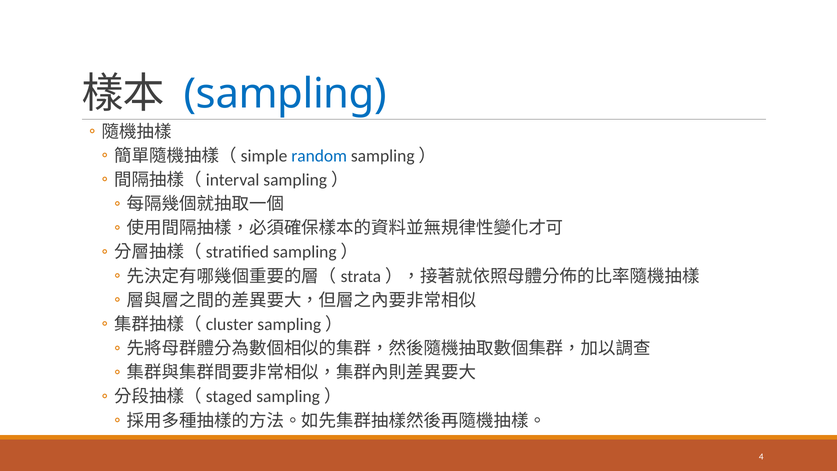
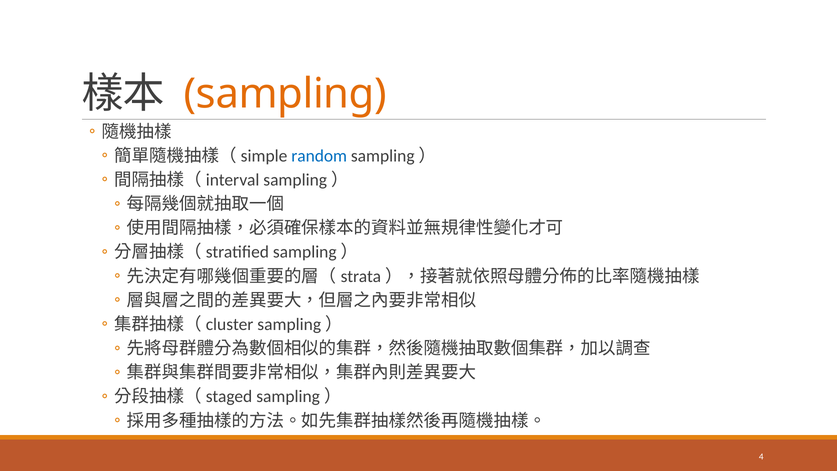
sampling colour: blue -> orange (285, 94)
